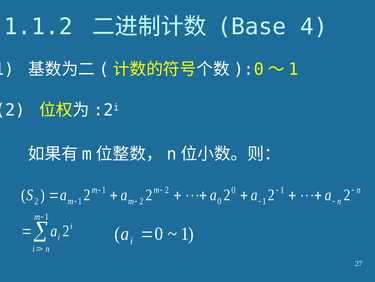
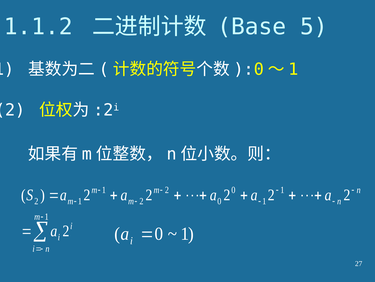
4: 4 -> 5 (314, 27)
